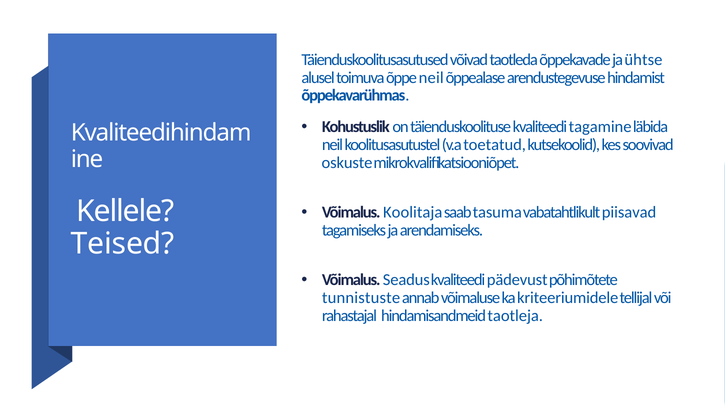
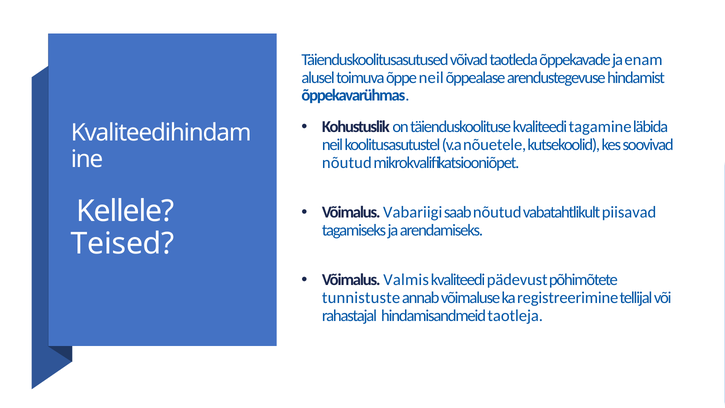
ühtse: ühtse -> enam (644, 60)
toetatud: toetatud -> nõuetele (495, 145)
oskuste: oskuste -> nõutud (347, 163)
Koolitaja: Koolitaja -> Vabariigi (413, 212)
saab tasuma: tasuma -> nõutud (497, 212)
Seadus: Seadus -> Valmis (406, 280)
kriteeriumidele: kriteeriumidele -> registreerimine (568, 297)
